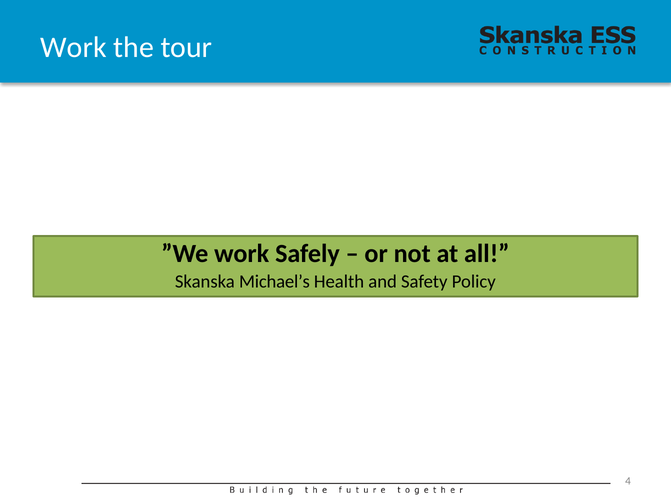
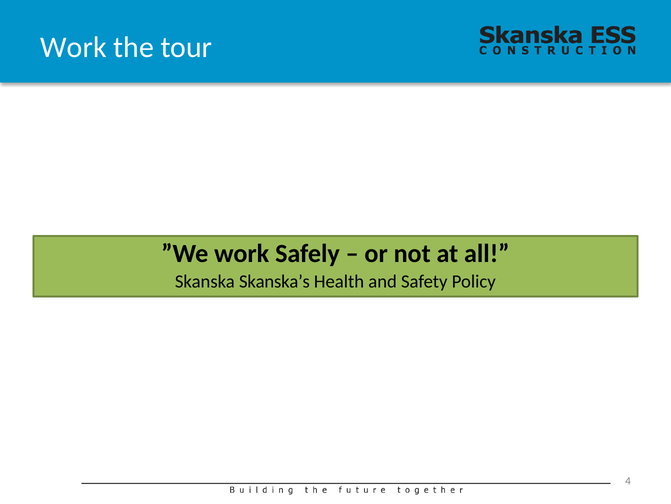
Michael’s: Michael’s -> Skanska’s (274, 281)
